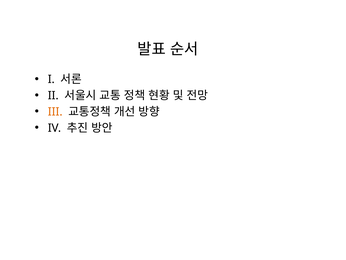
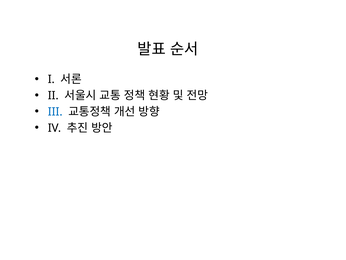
III colour: orange -> blue (55, 112)
